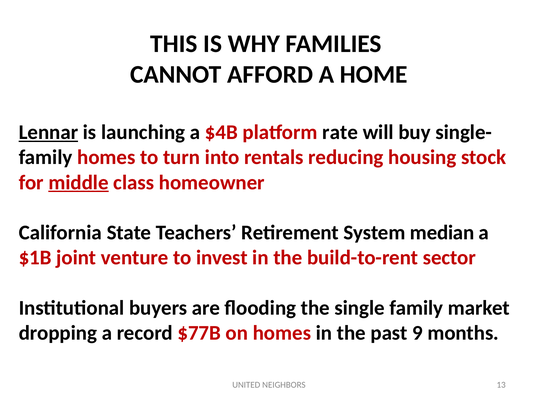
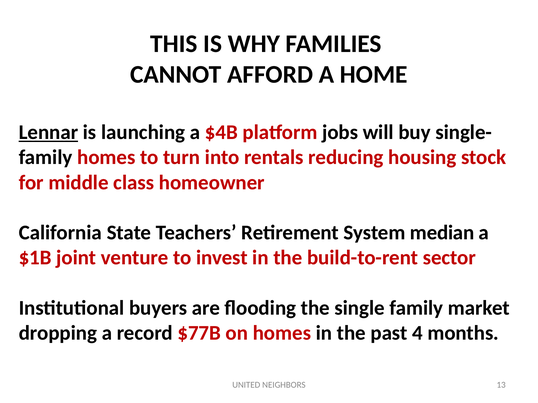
rate: rate -> jobs (340, 132)
middle underline: present -> none (78, 183)
9: 9 -> 4 (417, 333)
